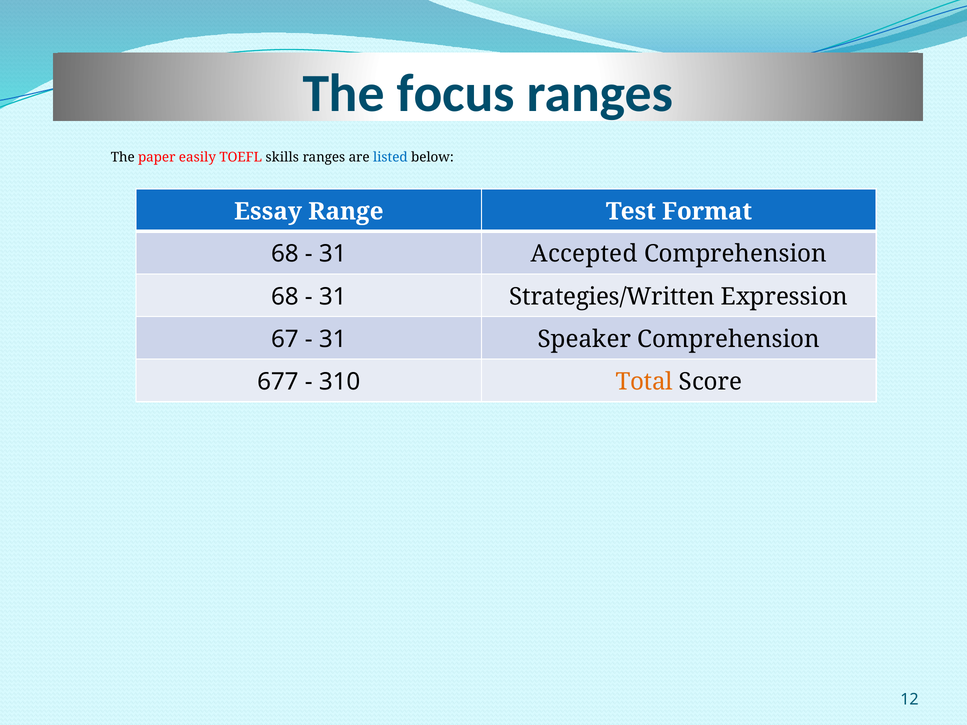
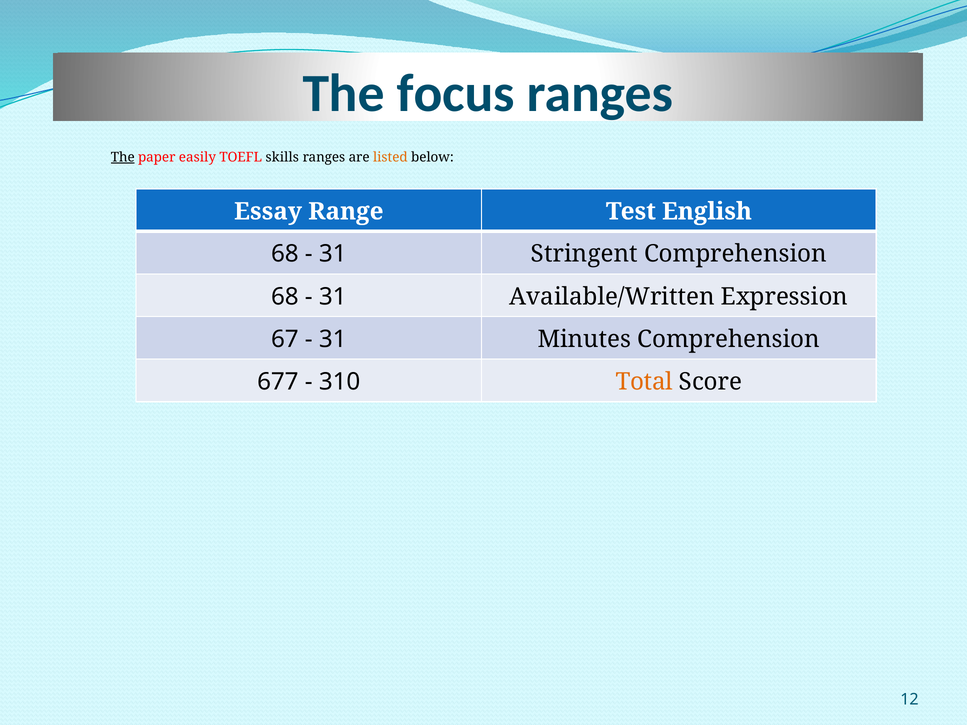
The underline: none -> present (123, 157)
listed colour: blue -> orange (390, 157)
Format: Format -> English (707, 212)
Accepted: Accepted -> Stringent (584, 254)
Strategies/Written: Strategies/Written -> Available/Written (612, 297)
Speaker: Speaker -> Minutes (584, 339)
